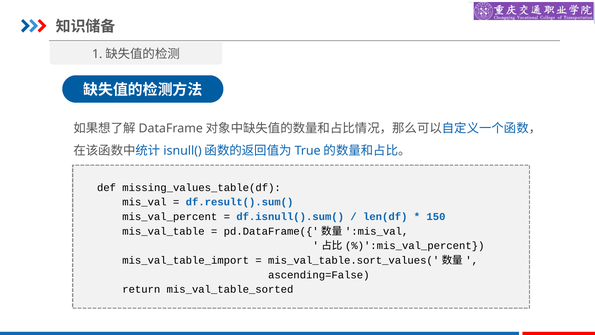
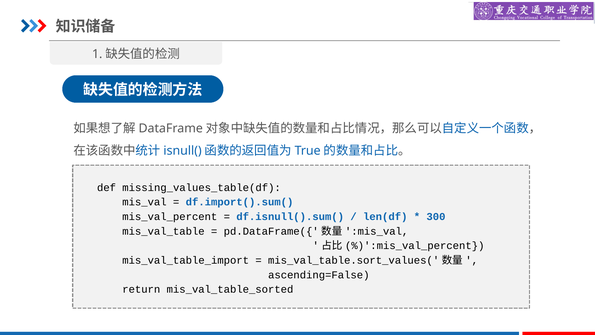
df.result().sum(: df.result().sum( -> df.import().sum( (240, 202)
150: 150 -> 300 (436, 217)
